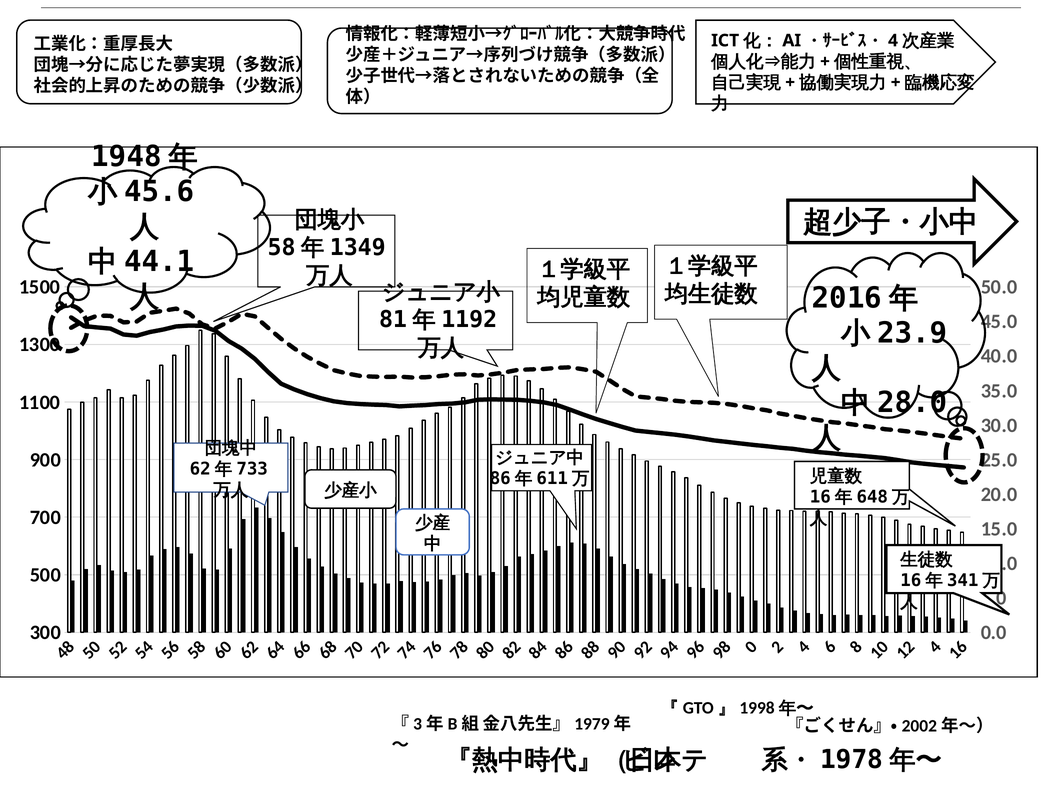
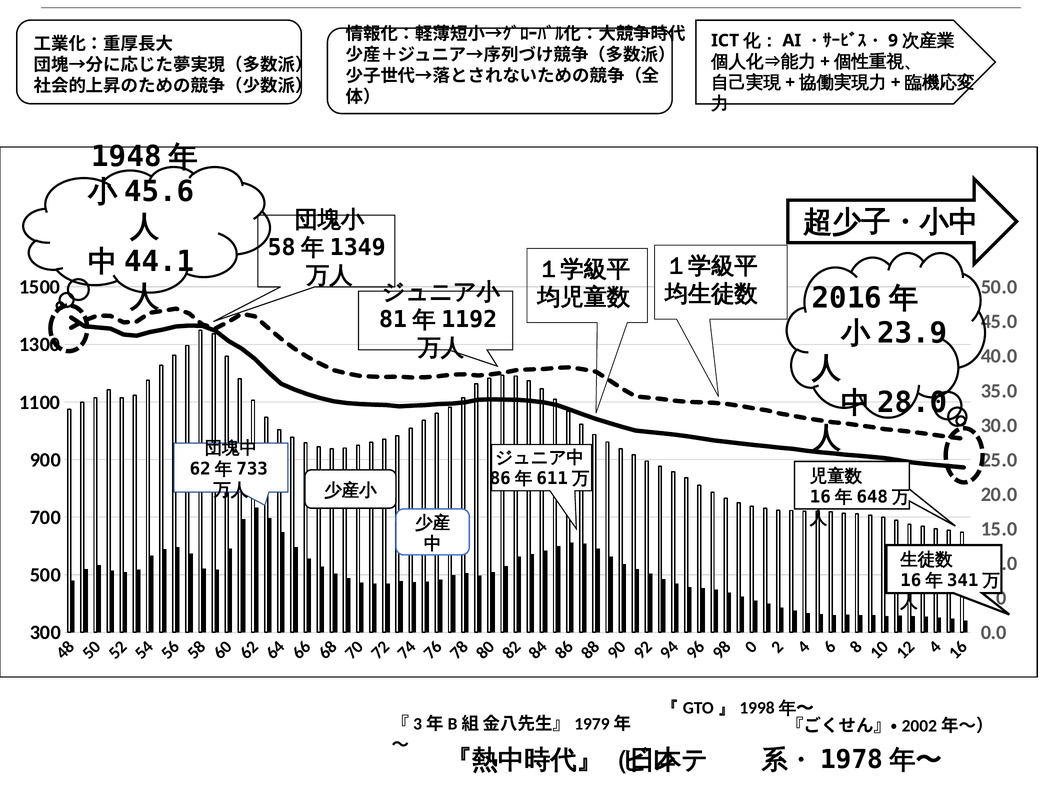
4: 4 -> 9 (893, 41)
